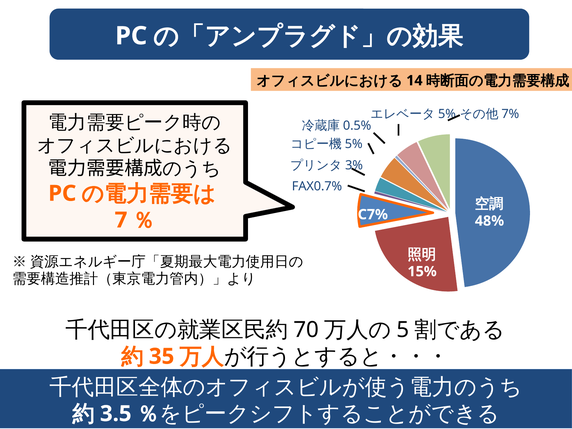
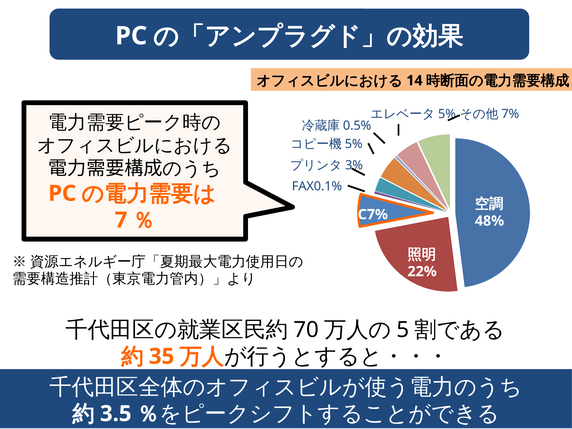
FAX0.7%: FAX0.7% -> FAX0.1% (317, 186)
15%: 15% -> 22% (422, 272)
